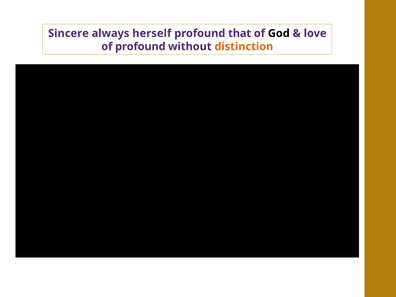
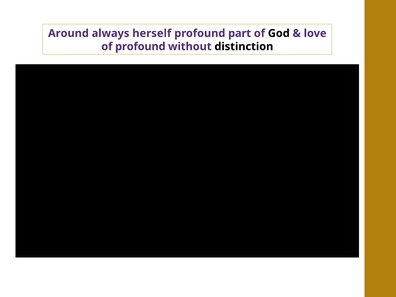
Sincere: Sincere -> Around (68, 33)
that: that -> part (240, 33)
distinction colour: orange -> black (244, 47)
